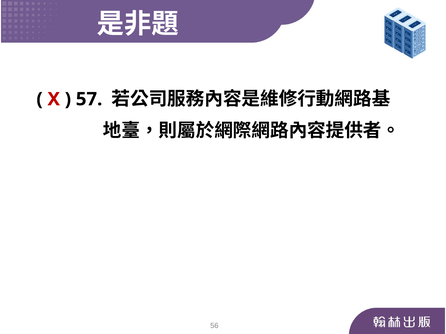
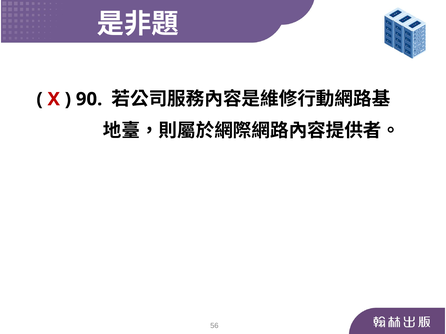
57: 57 -> 90 (89, 99)
